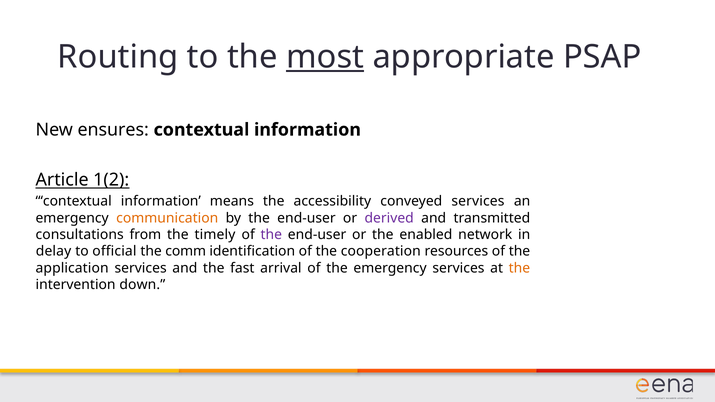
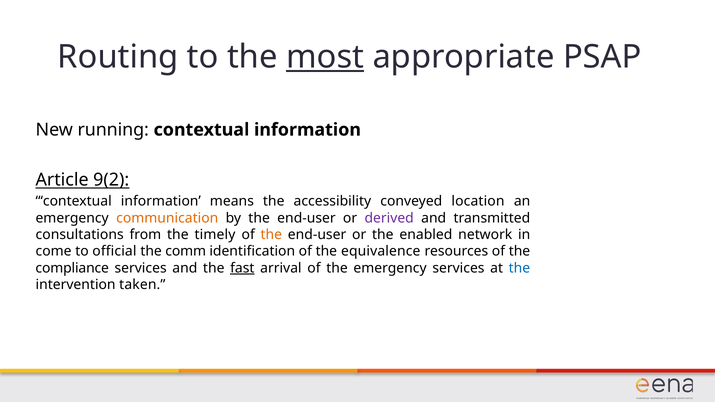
ensures: ensures -> running (113, 130)
1(2: 1(2 -> 9(2 (111, 180)
conveyed services: services -> location (478, 201)
the colour: purple -> orange (271, 235)
delay: delay -> come (54, 252)
cooperation: cooperation -> equivalence (381, 252)
application: application -> compliance (72, 268)
fast underline: none -> present (242, 268)
the colour: orange -> blue (519, 268)
down: down -> taken (142, 285)
